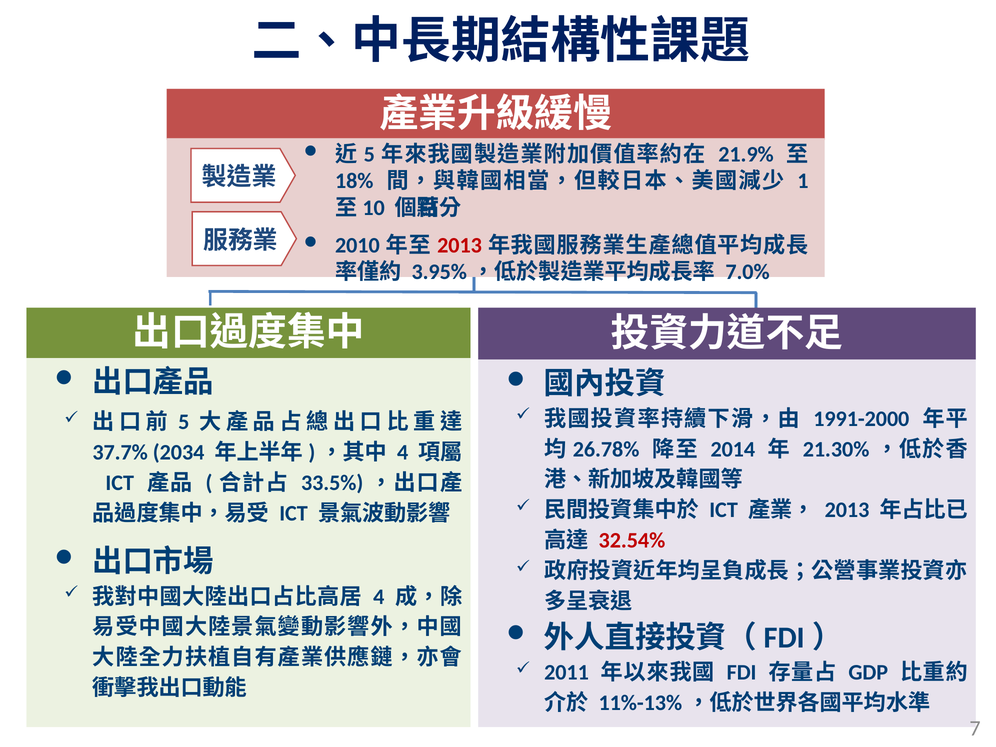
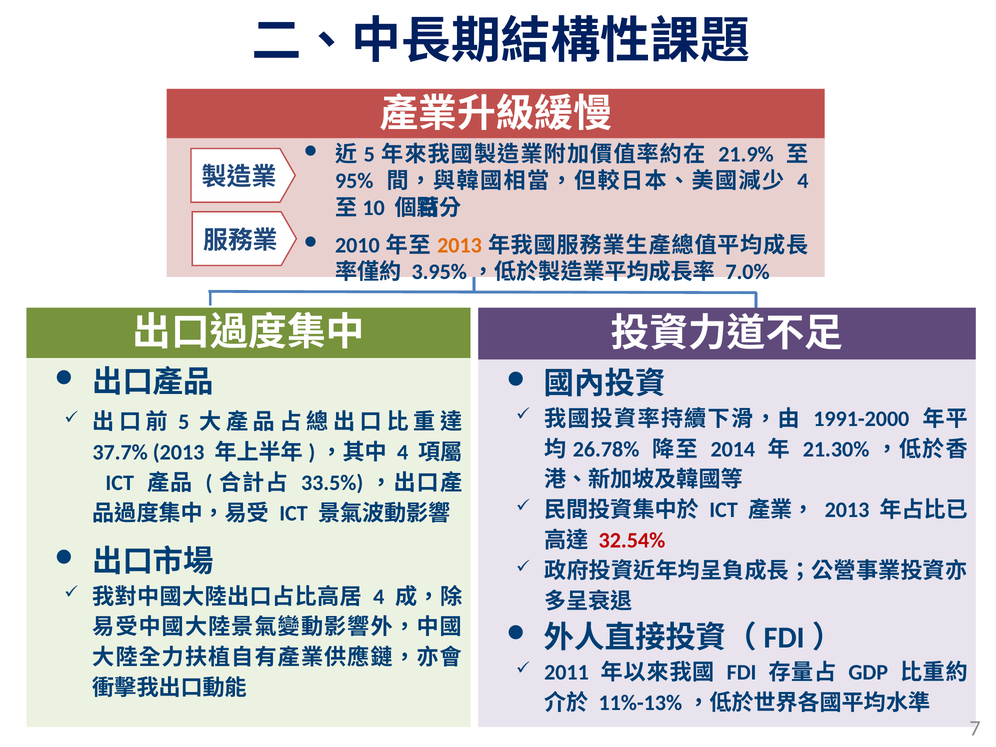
18%: 18% -> 95% (354, 181)
1: 1 -> 4 (803, 181)
2013 colour: red -> orange (460, 245)
37.7% 2034: 2034 -> 2013 (179, 452)
